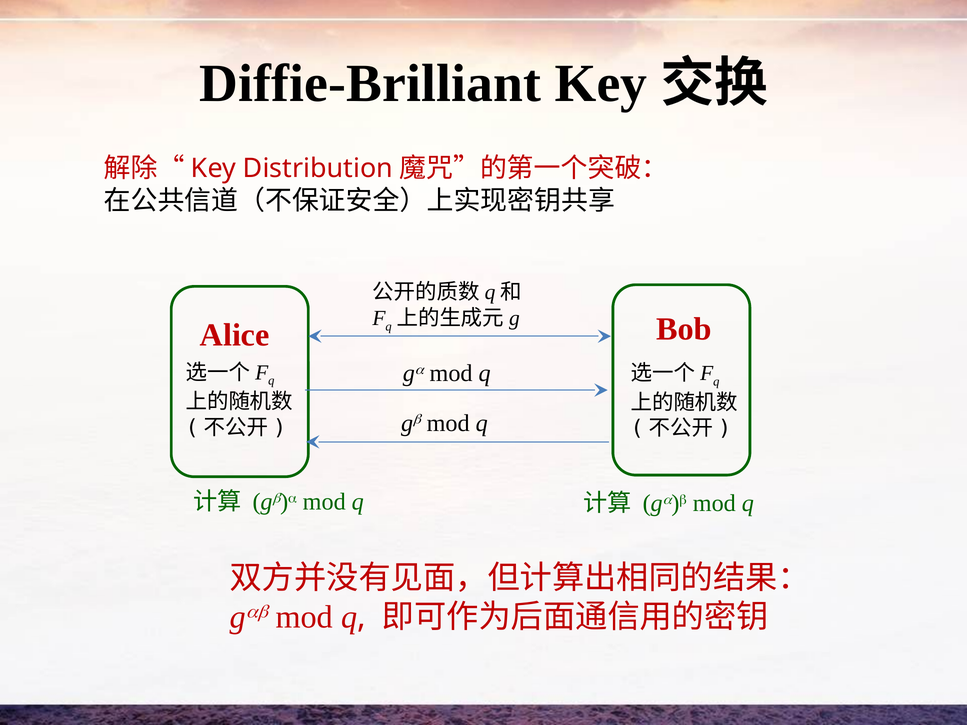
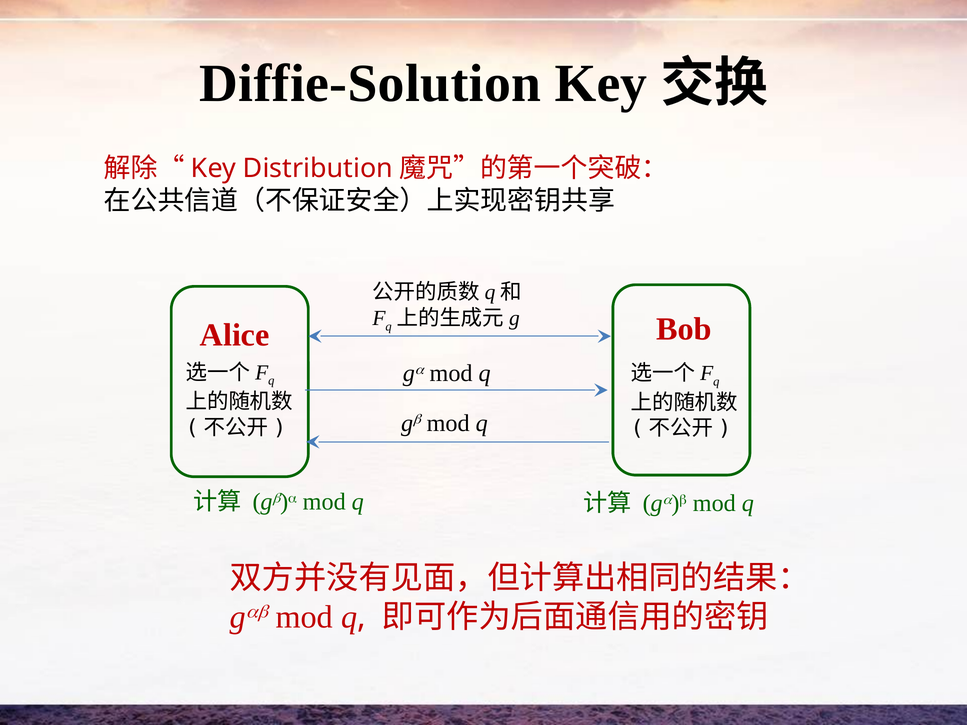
Diffie-Brilliant: Diffie-Brilliant -> Diffie-Solution (370, 84)
